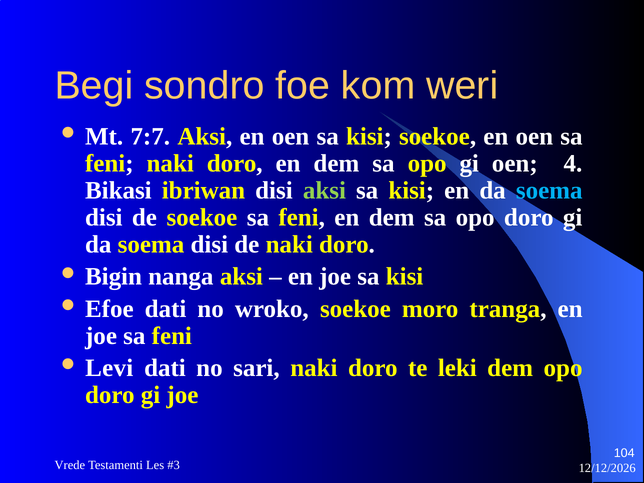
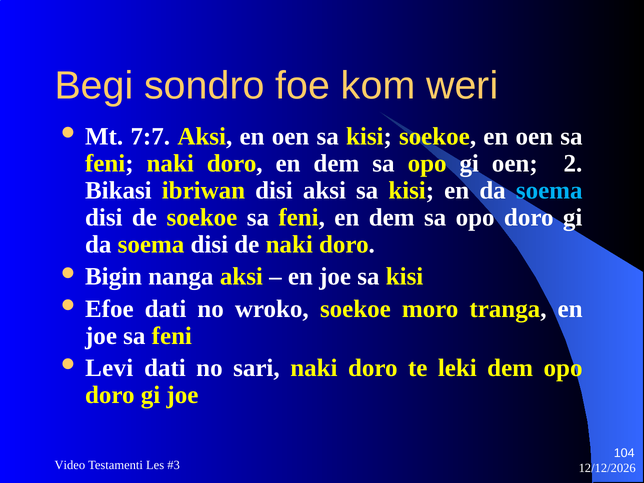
4: 4 -> 2 (573, 163)
aksi colour: light green -> white (324, 190)
Vrede: Vrede -> Video (70, 465)
